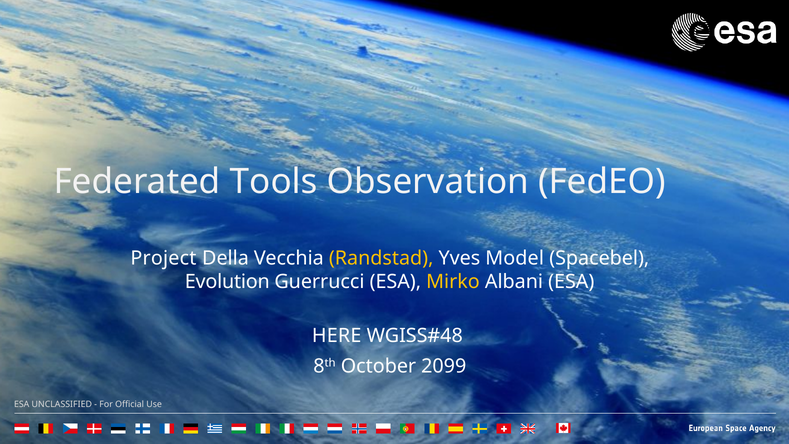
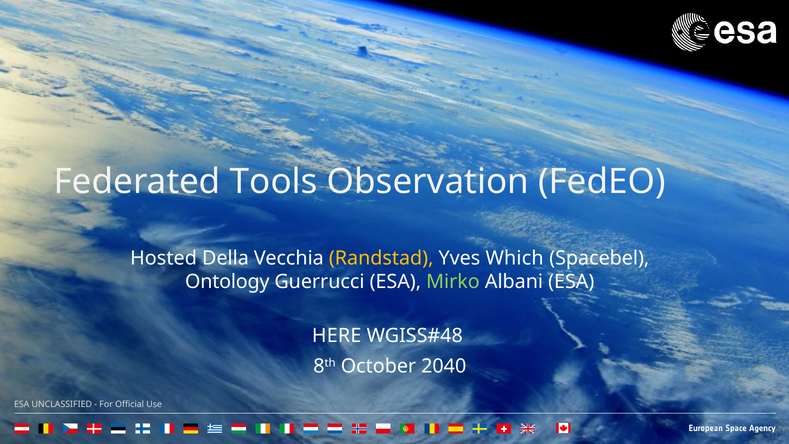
Project: Project -> Hosted (164, 258)
Model: Model -> Which (515, 258)
Evolution: Evolution -> Ontology (227, 282)
Mirko colour: yellow -> light green (453, 282)
2099: 2099 -> 2040 (444, 366)
